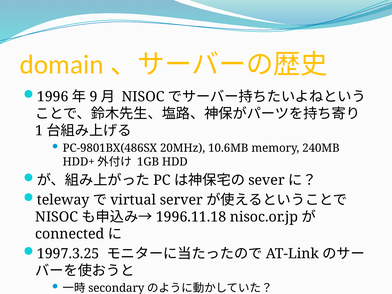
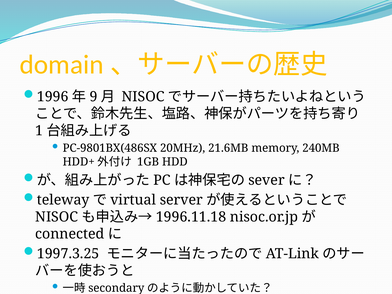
10.6MB: 10.6MB -> 21.6MB (228, 148)
